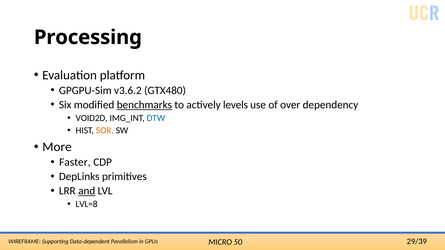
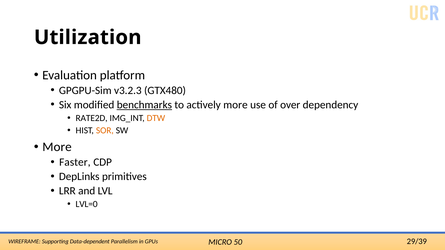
Processing: Processing -> Utilization (88, 37)
v3.6.2: v3.6.2 -> v3.2.3 (128, 91)
actively levels: levels -> more (235, 105)
VOID2D: VOID2D -> RATE2D (92, 118)
DTW colour: blue -> orange (156, 118)
and underline: present -> none (87, 191)
LVL=8: LVL=8 -> LVL=0 (87, 204)
